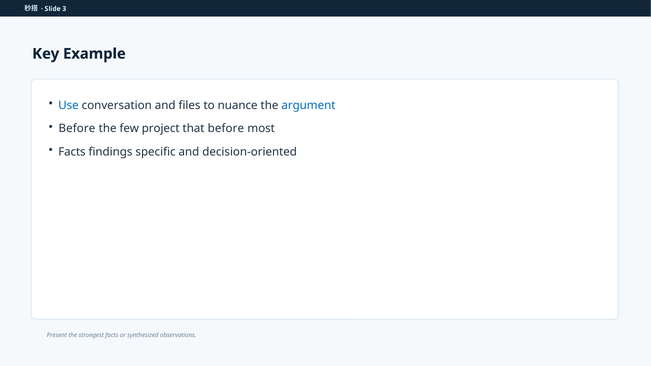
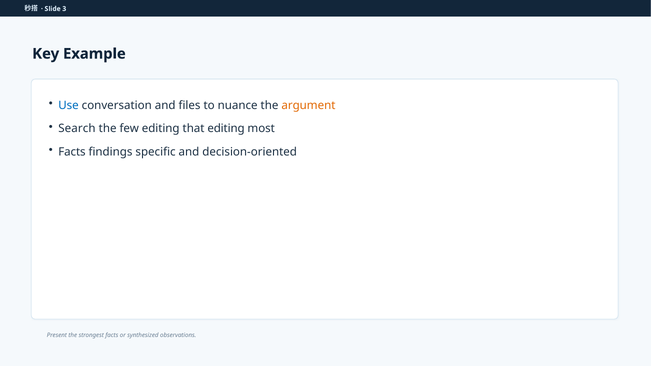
argument colour: blue -> orange (308, 105)
Before: Before -> Search (77, 129)
few project: project -> editing (161, 129)
that before: before -> editing (226, 129)
